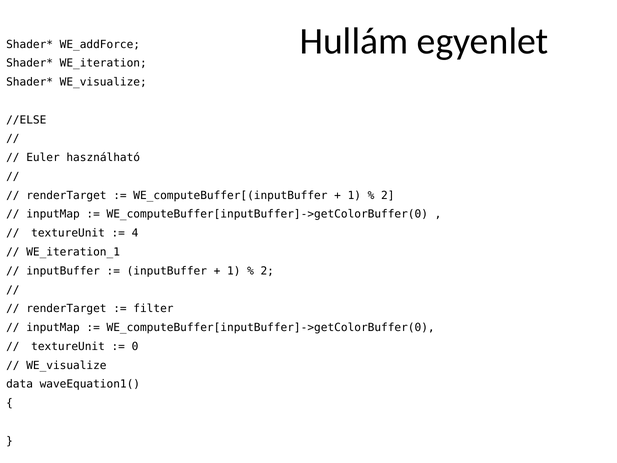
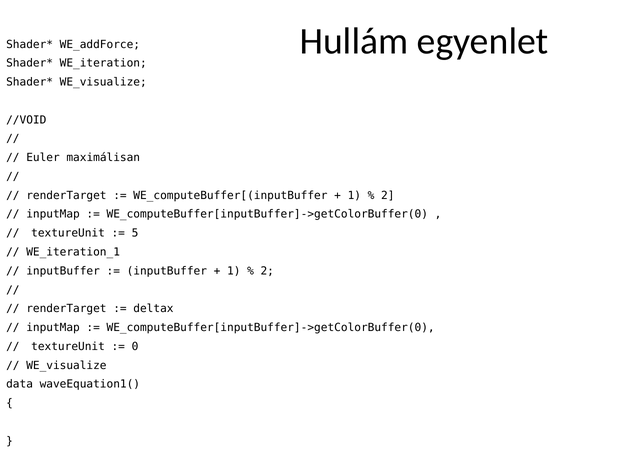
//ELSE: //ELSE -> //VOID (26, 120)
használható: használható -> maximálisan (103, 158)
4: 4 -> 5 (135, 233)
filter: filter -> deltax (153, 309)
